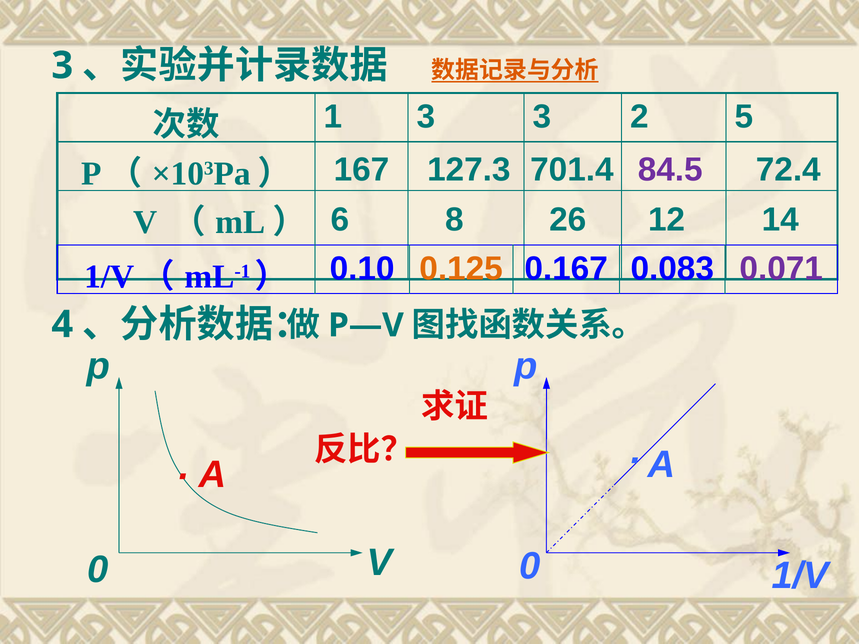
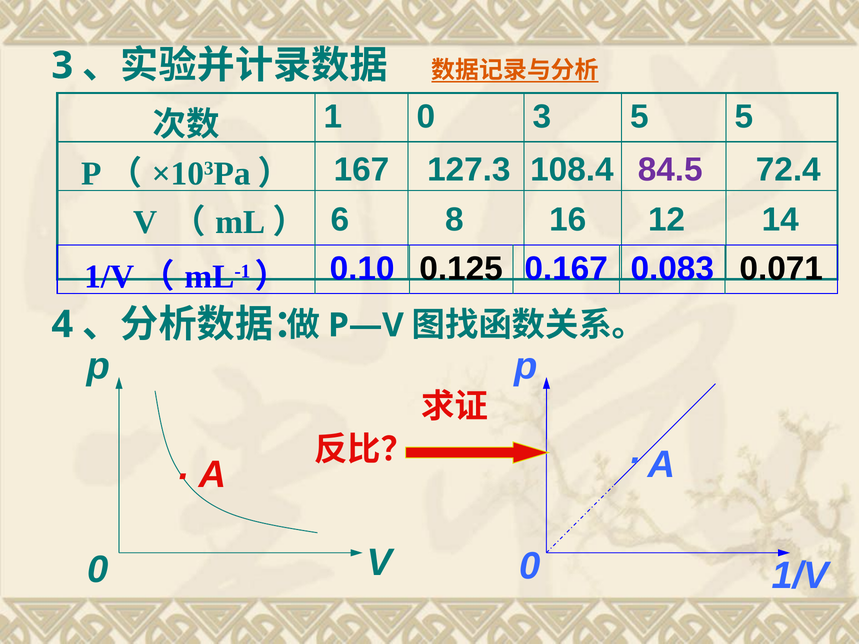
1 3: 3 -> 0 (426, 117)
3 2: 2 -> 5 (639, 117)
701.4: 701.4 -> 108.4 (572, 170)
26: 26 -> 16 (568, 220)
0.125 colour: orange -> black (461, 269)
0.071 colour: purple -> black (781, 269)
